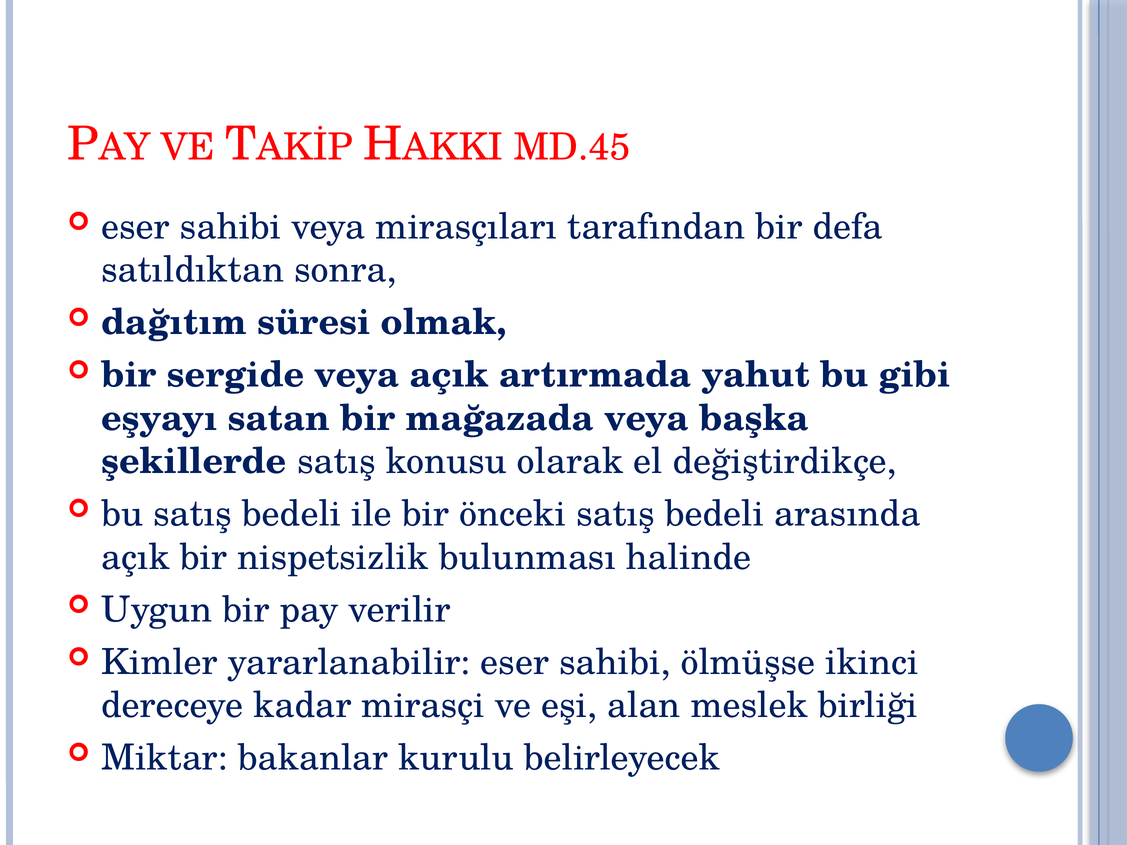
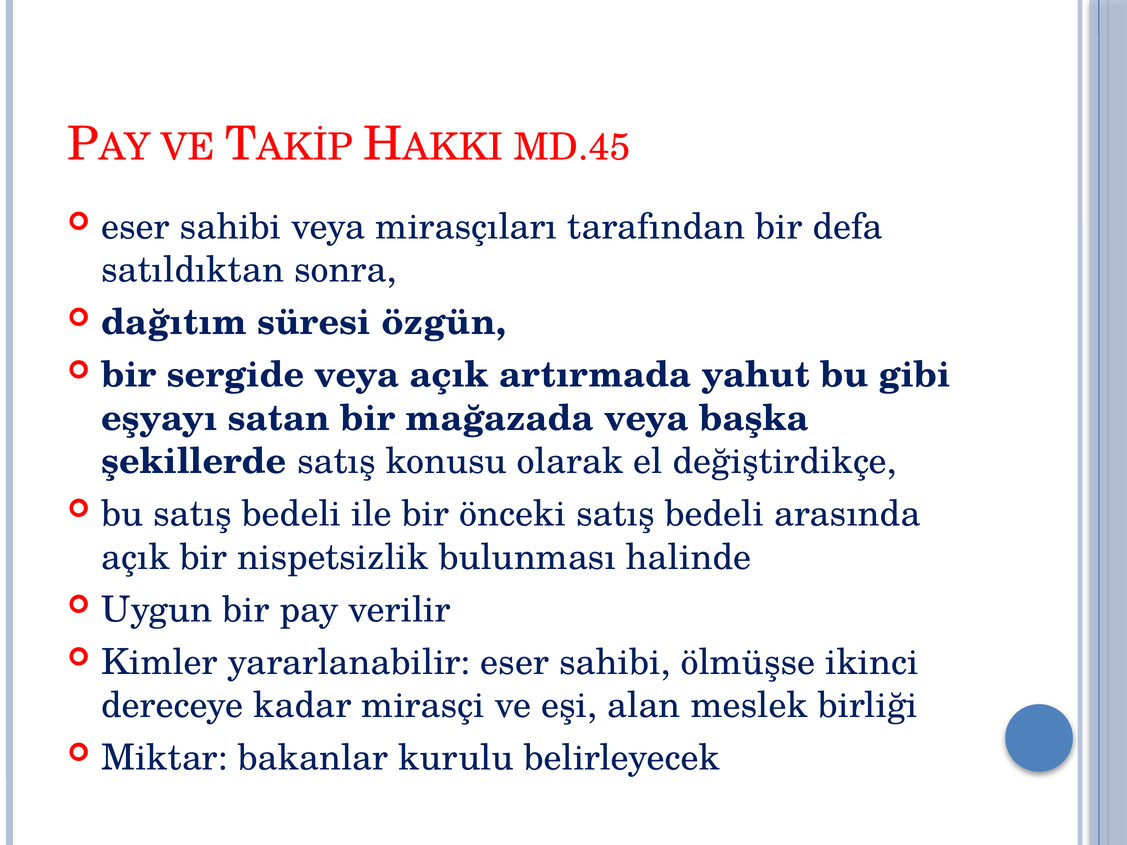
olmak: olmak -> özgün (444, 323)
